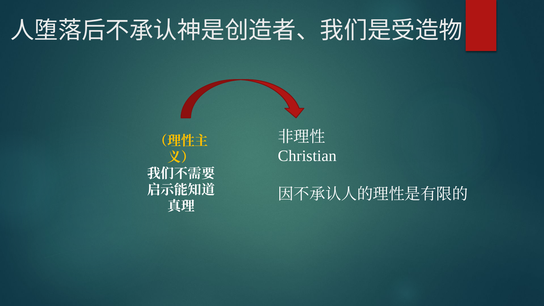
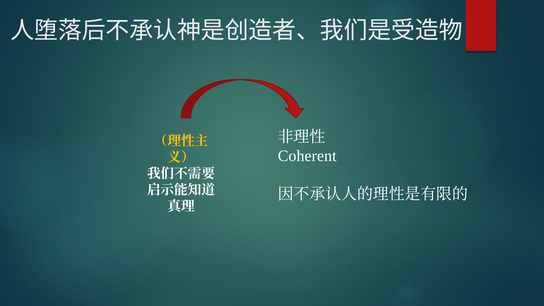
Christian: Christian -> Coherent (307, 156)
